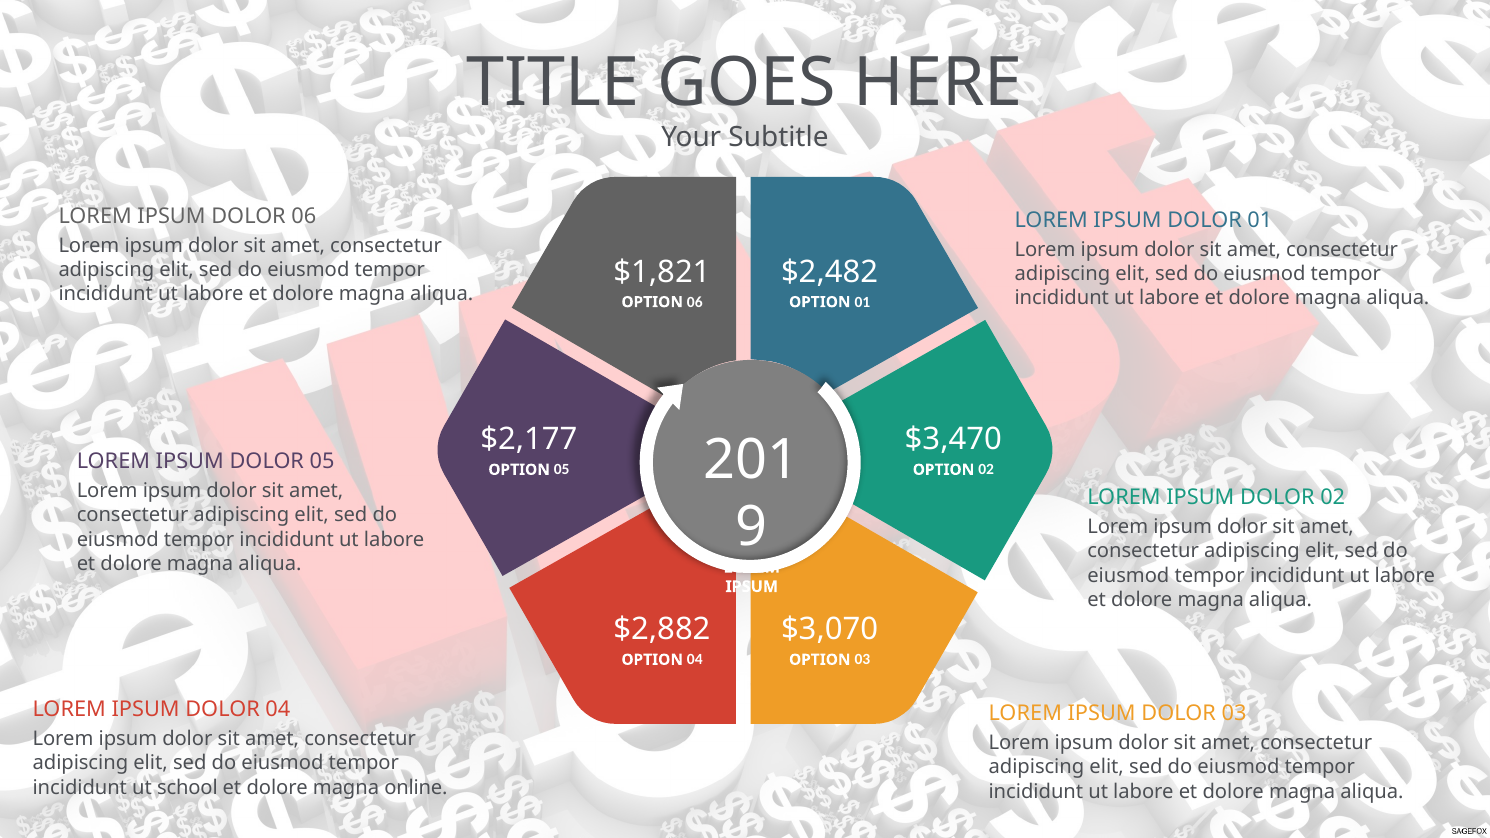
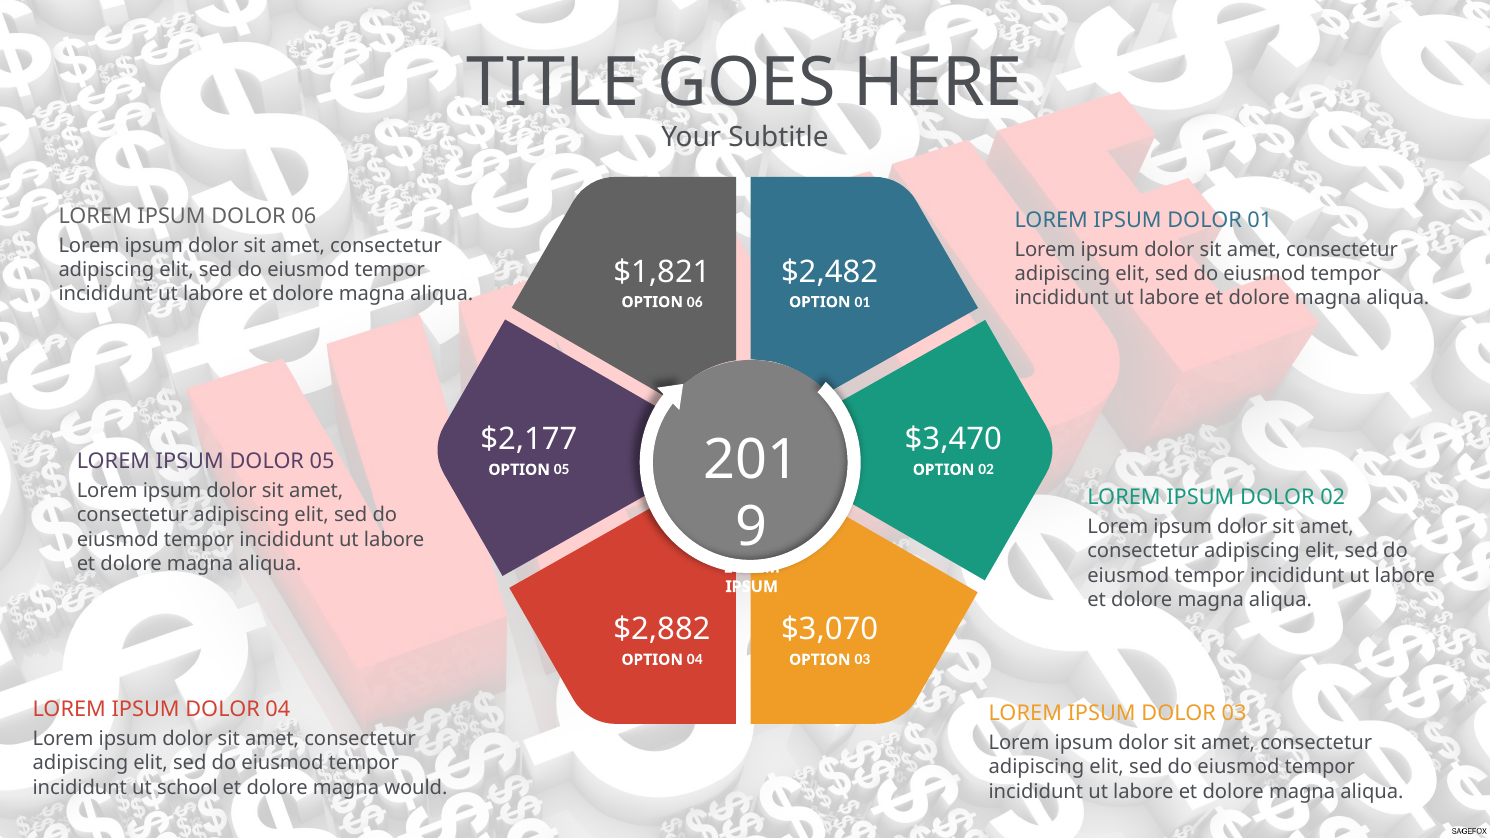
online: online -> would (416, 787)
